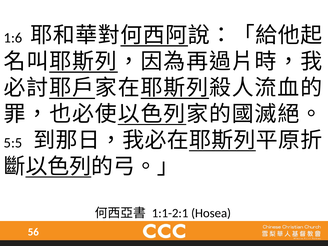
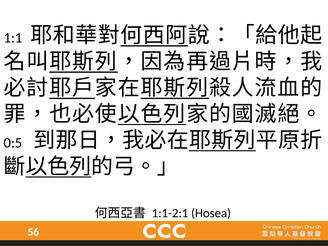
1:6: 1:6 -> 1:1 (13, 38)
5:5: 5:5 -> 0:5 (13, 143)
